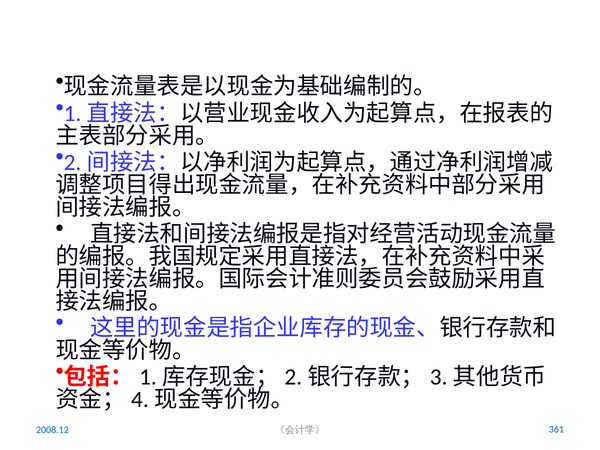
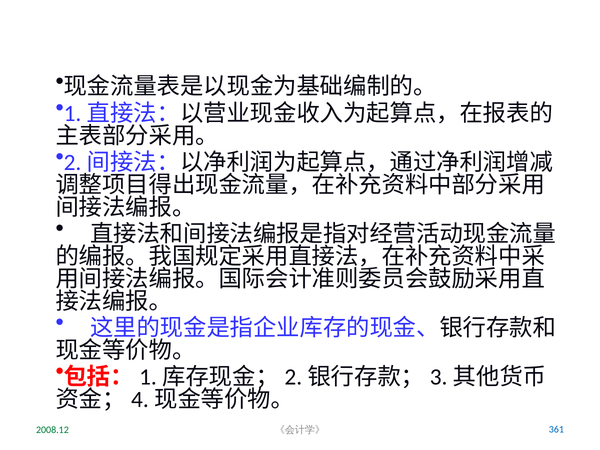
2008.12 colour: blue -> green (52, 430)
